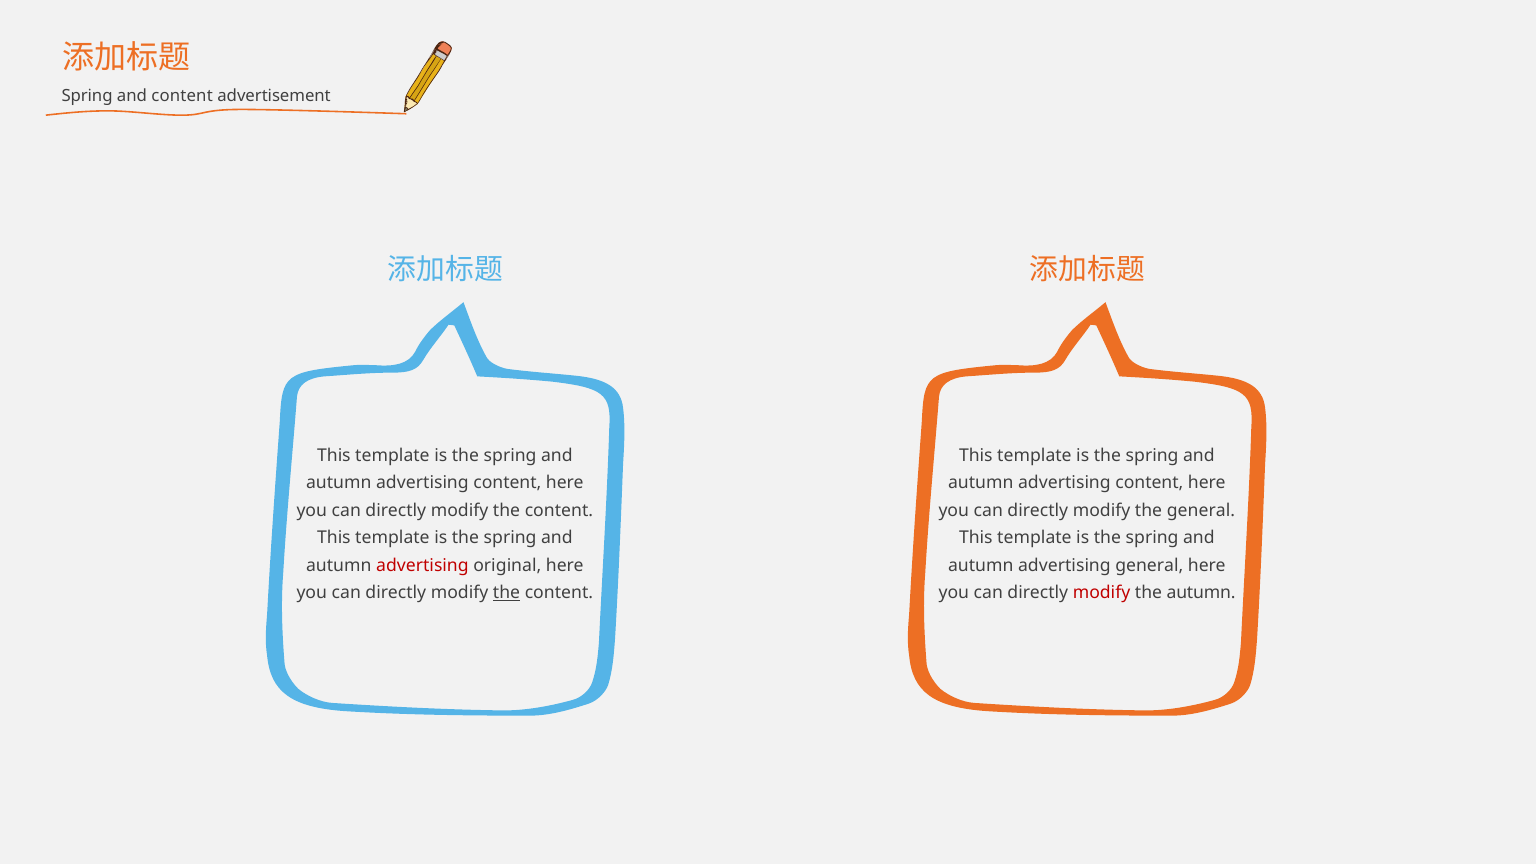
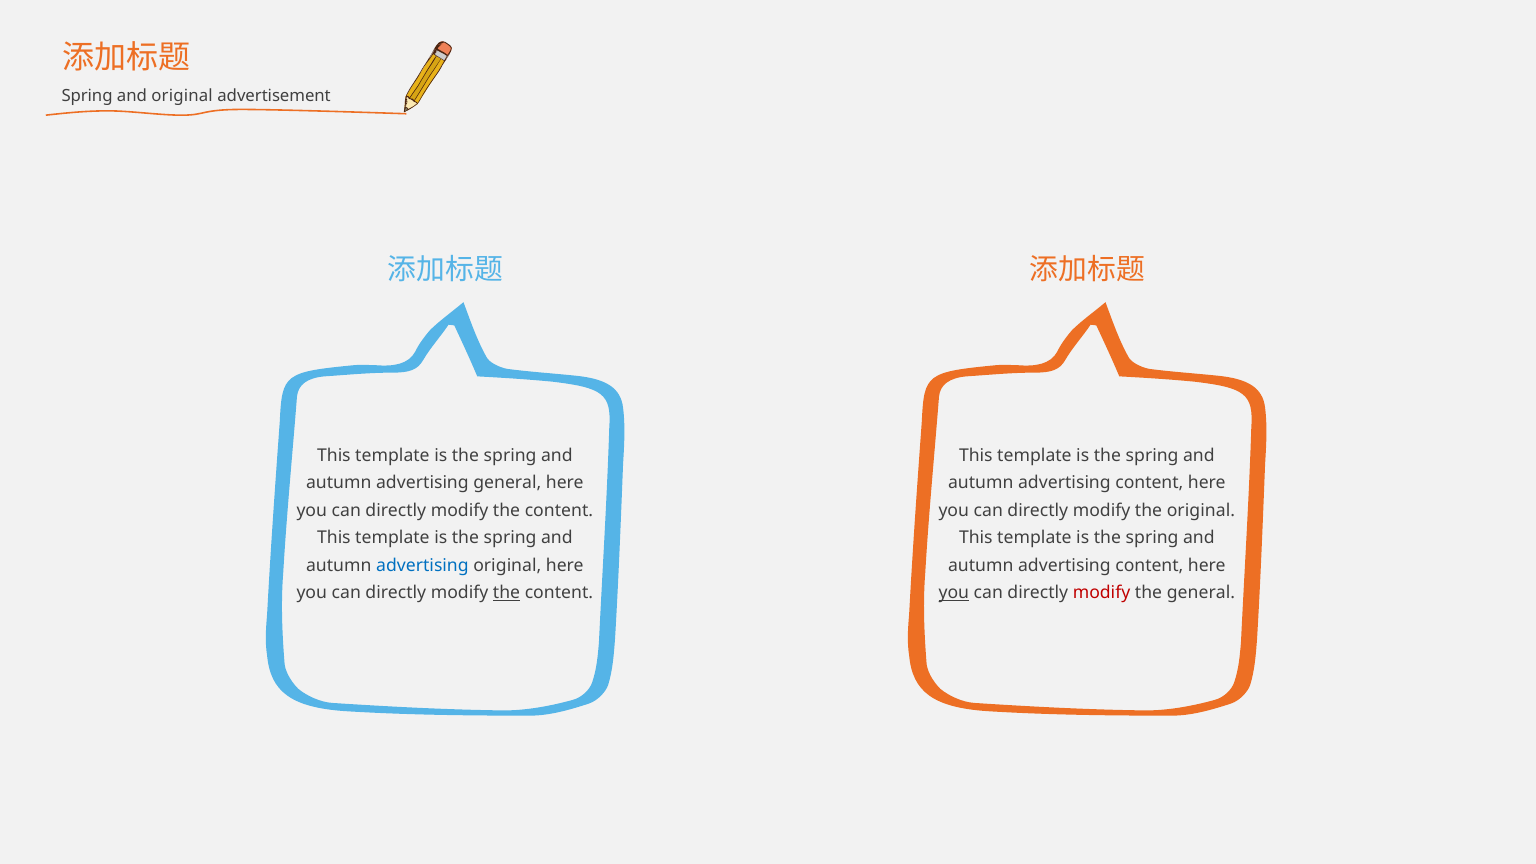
and content: content -> original (182, 96)
content: content -> general (507, 483)
the general: general -> original (1201, 511)
advertising colour: red -> blue (422, 565)
general: general -> content (1149, 565)
you underline: none -> present (954, 593)
the autumn: autumn -> general (1201, 593)
